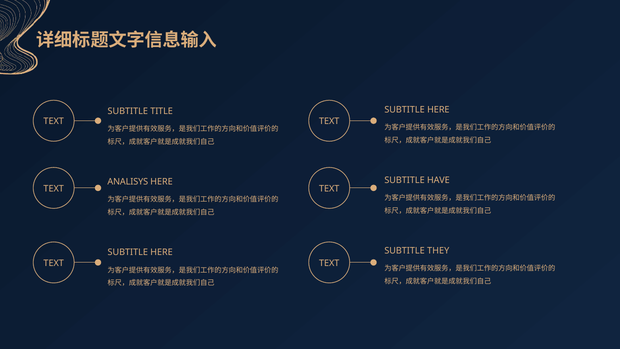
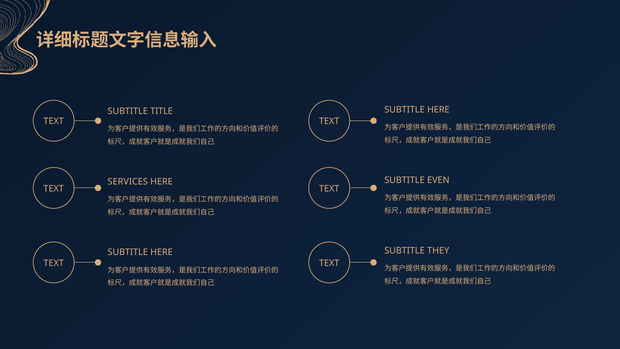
HAVE: HAVE -> EVEN (438, 180)
ANALISYS: ANALISYS -> SERVICES (128, 182)
